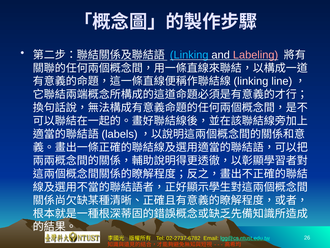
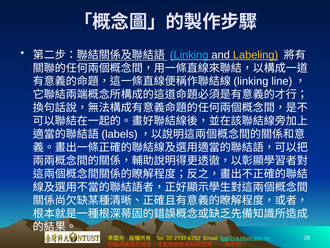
Labeling colour: pink -> yellow (256, 55)
